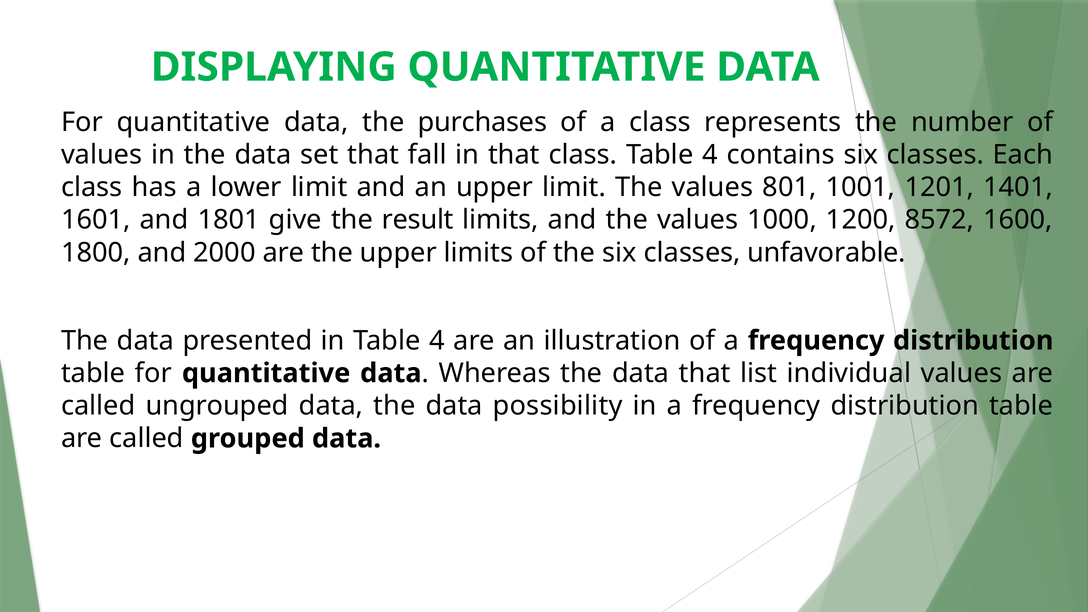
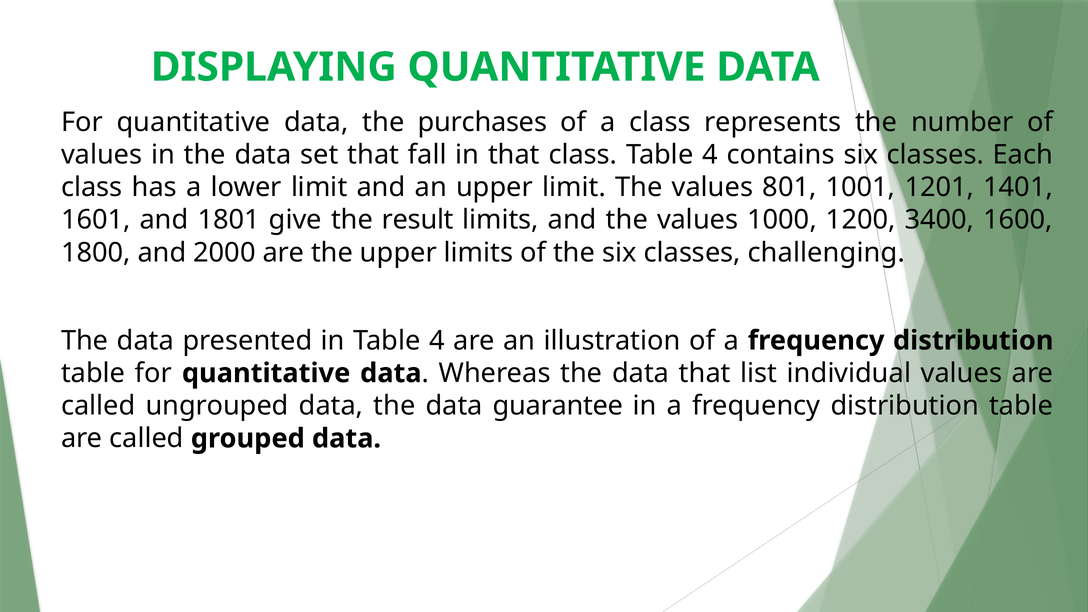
8572: 8572 -> 3400 (939, 220)
unfavorable: unfavorable -> challenging (826, 253)
possibility: possibility -> guarantee (558, 406)
